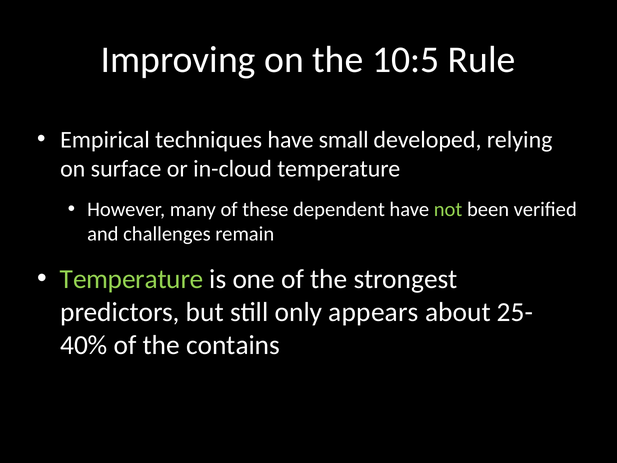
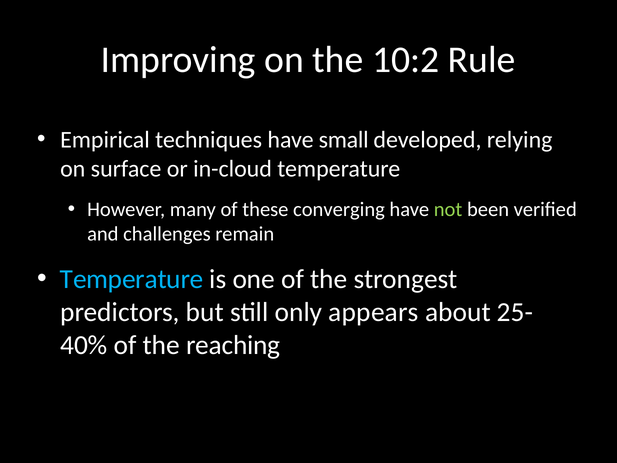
10:5: 10:5 -> 10:2 (406, 60)
dependent: dependent -> converging (339, 209)
Temperature colour: light green -> light blue (132, 279)
contains: contains -> reaching (233, 345)
